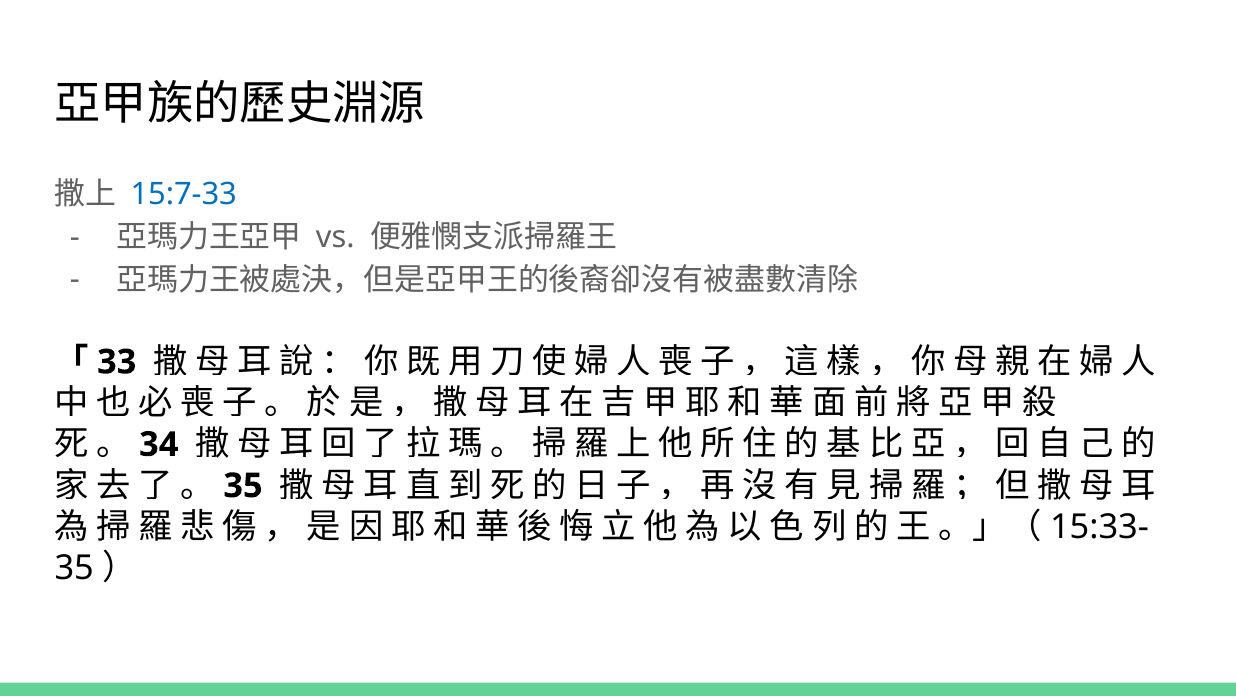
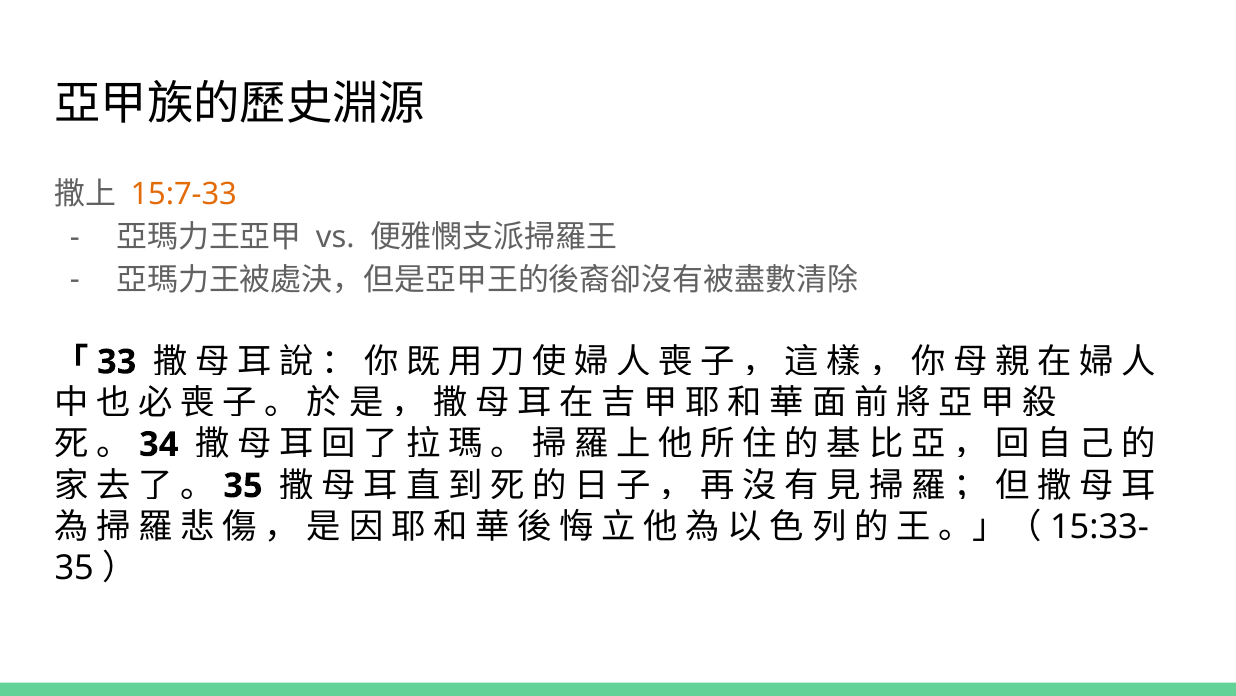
15:7-33 colour: blue -> orange (184, 194)
